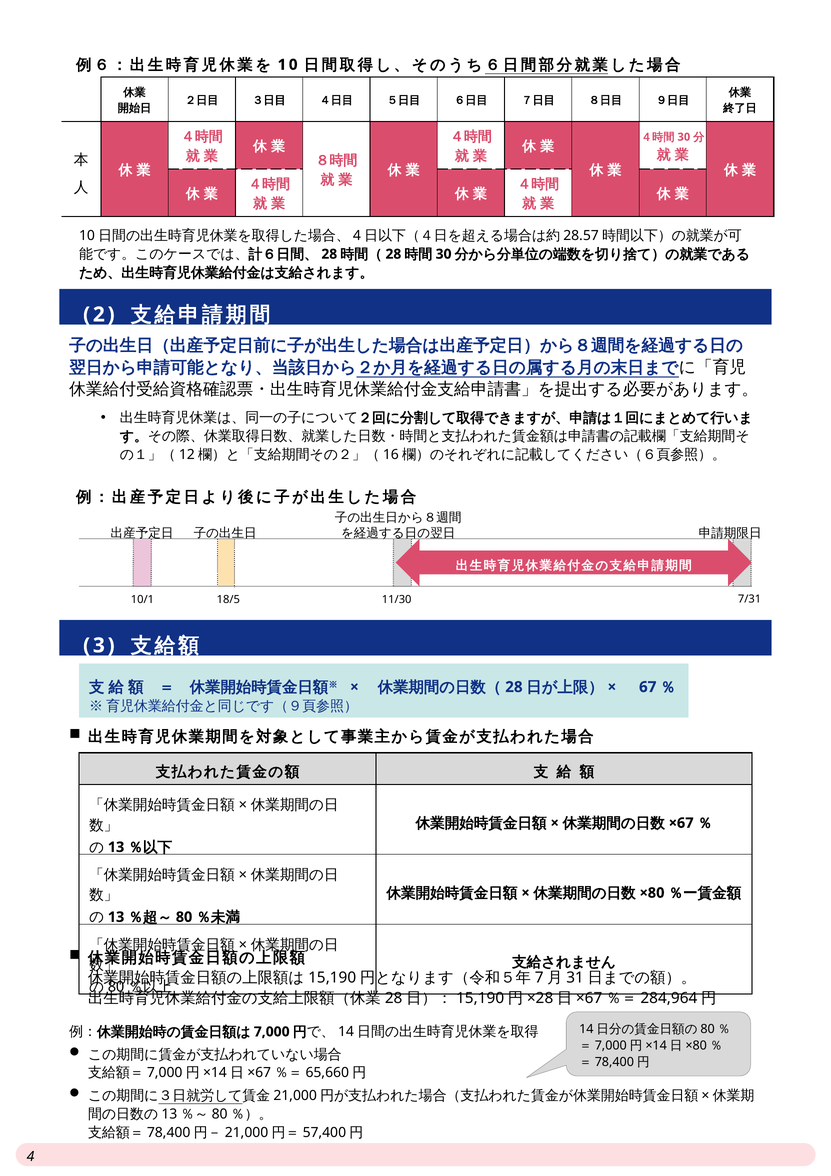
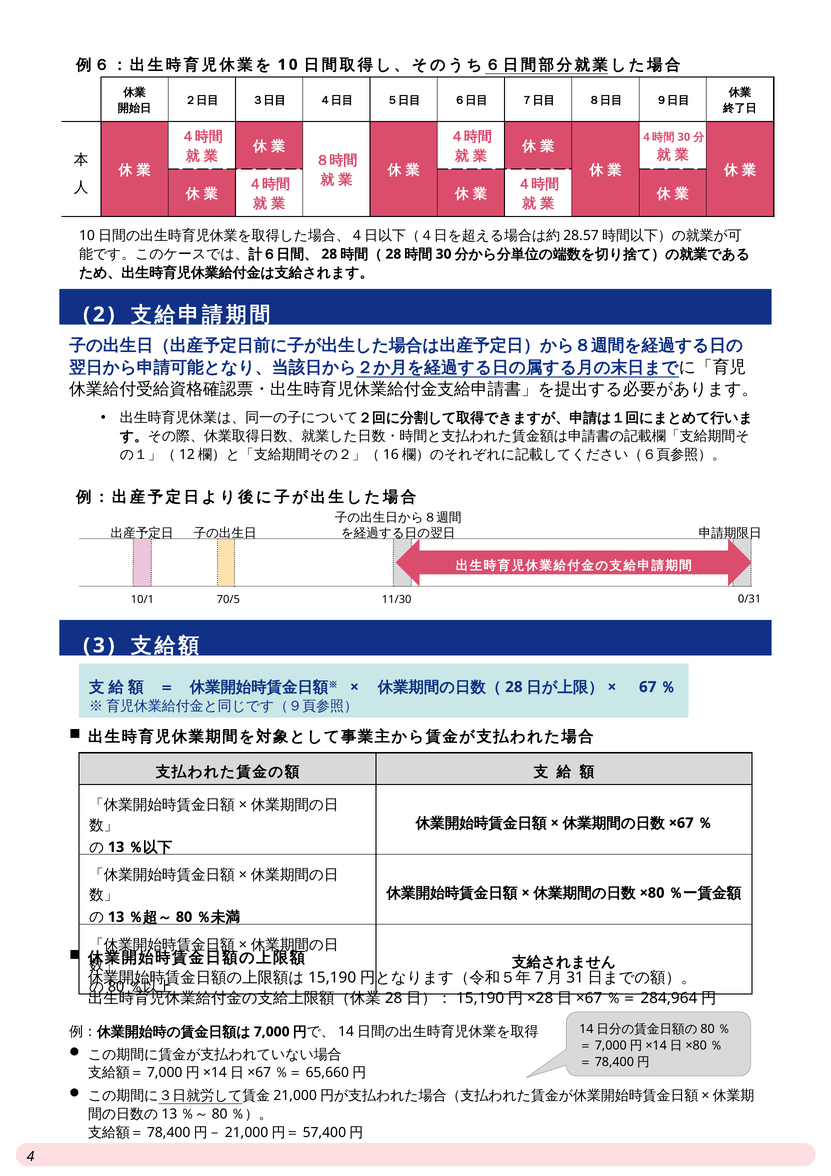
18/5: 18/5 -> 70/5 (228, 599)
7/31: 7/31 -> 0/31 (750, 599)
